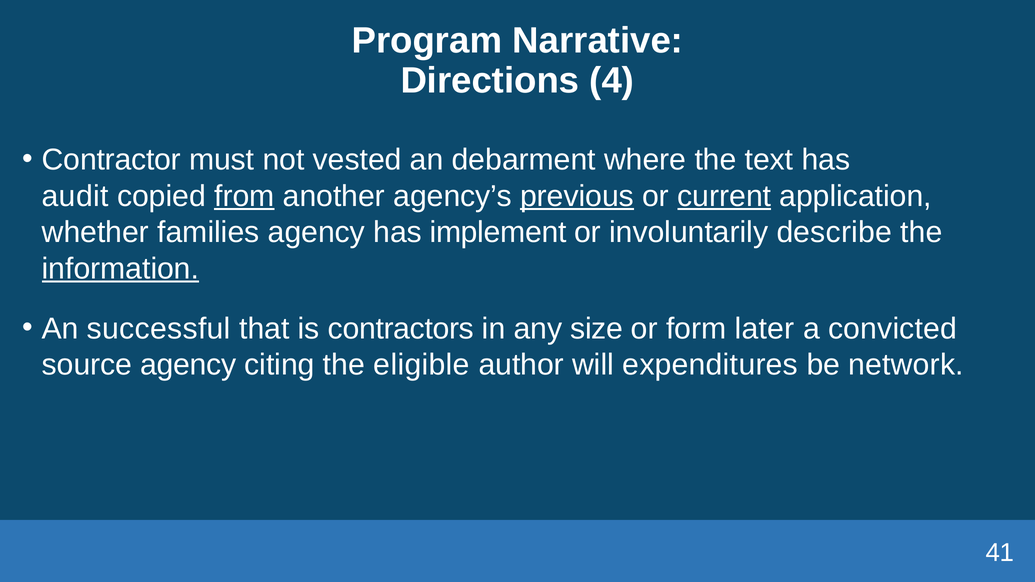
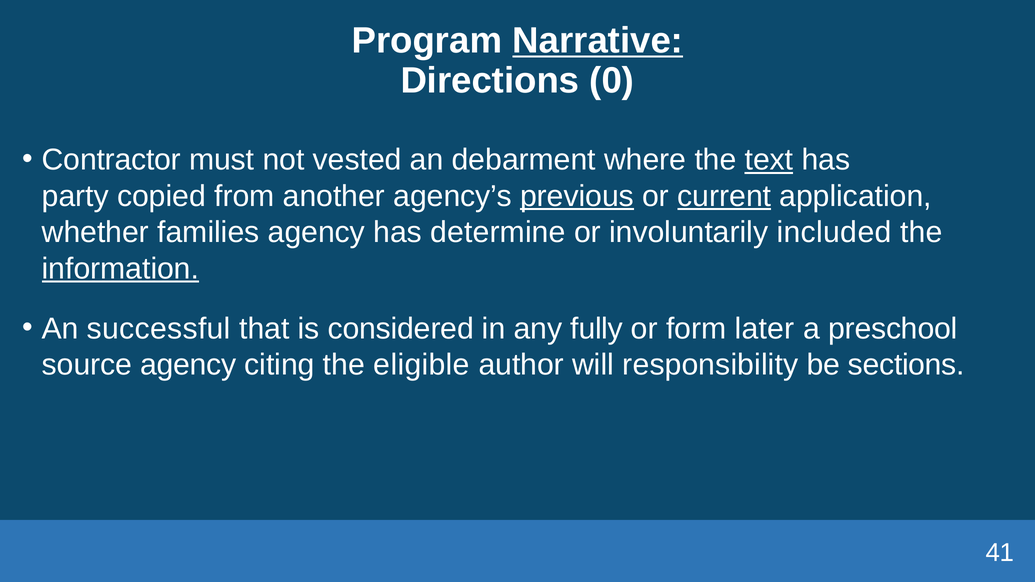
Narrative underline: none -> present (598, 41)
4: 4 -> 0 (612, 80)
text underline: none -> present (769, 160)
audit: audit -> party (75, 196)
from underline: present -> none (244, 196)
implement: implement -> determine (498, 232)
describe: describe -> included (834, 232)
contractors: contractors -> considered (401, 329)
size: size -> fully (597, 329)
convicted: convicted -> preschool (893, 329)
expenditures: expenditures -> responsibility (710, 365)
network: network -> sections (906, 365)
